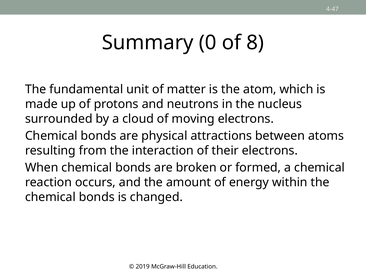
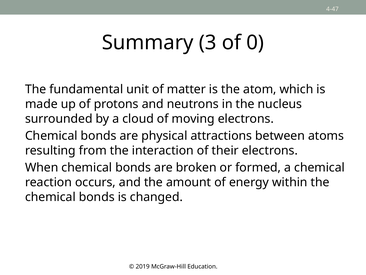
0: 0 -> 3 (208, 43)
8: 8 -> 0 (255, 43)
